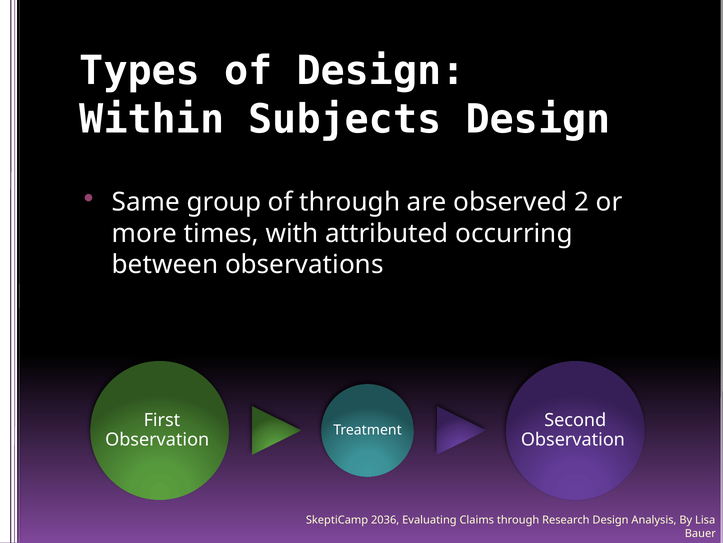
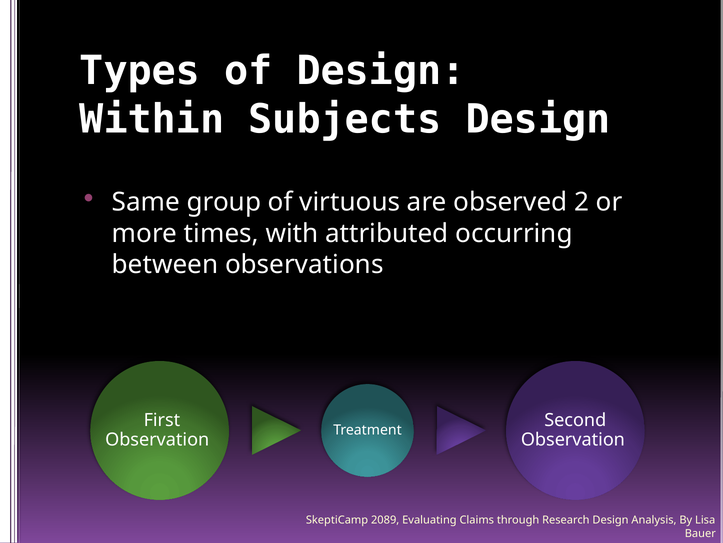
of through: through -> virtuous (350, 202)
2036: 2036 -> 2089 (385, 520)
